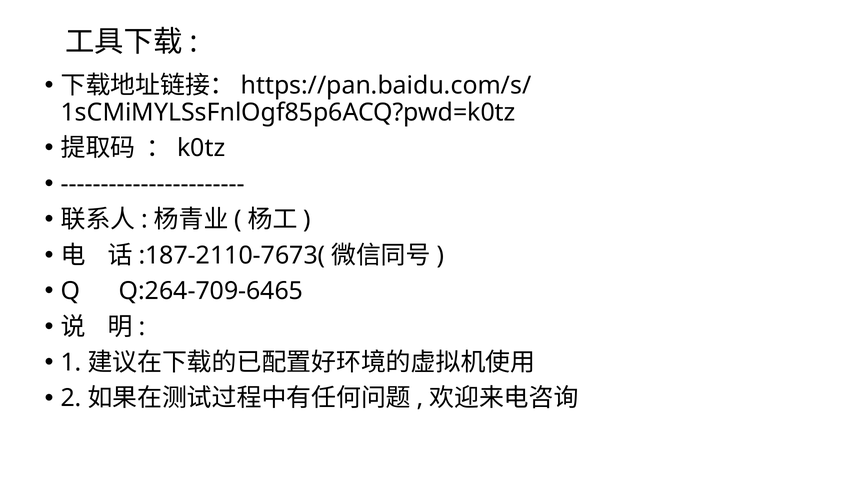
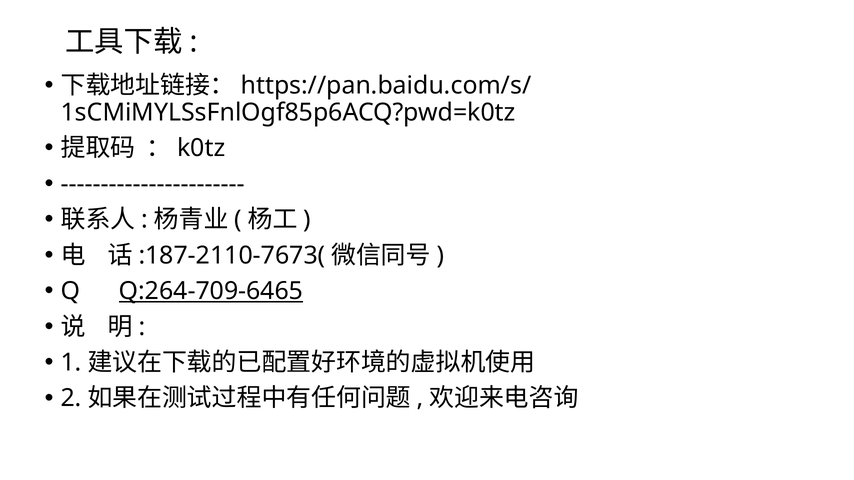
Q:264-709-6465 underline: none -> present (211, 291)
